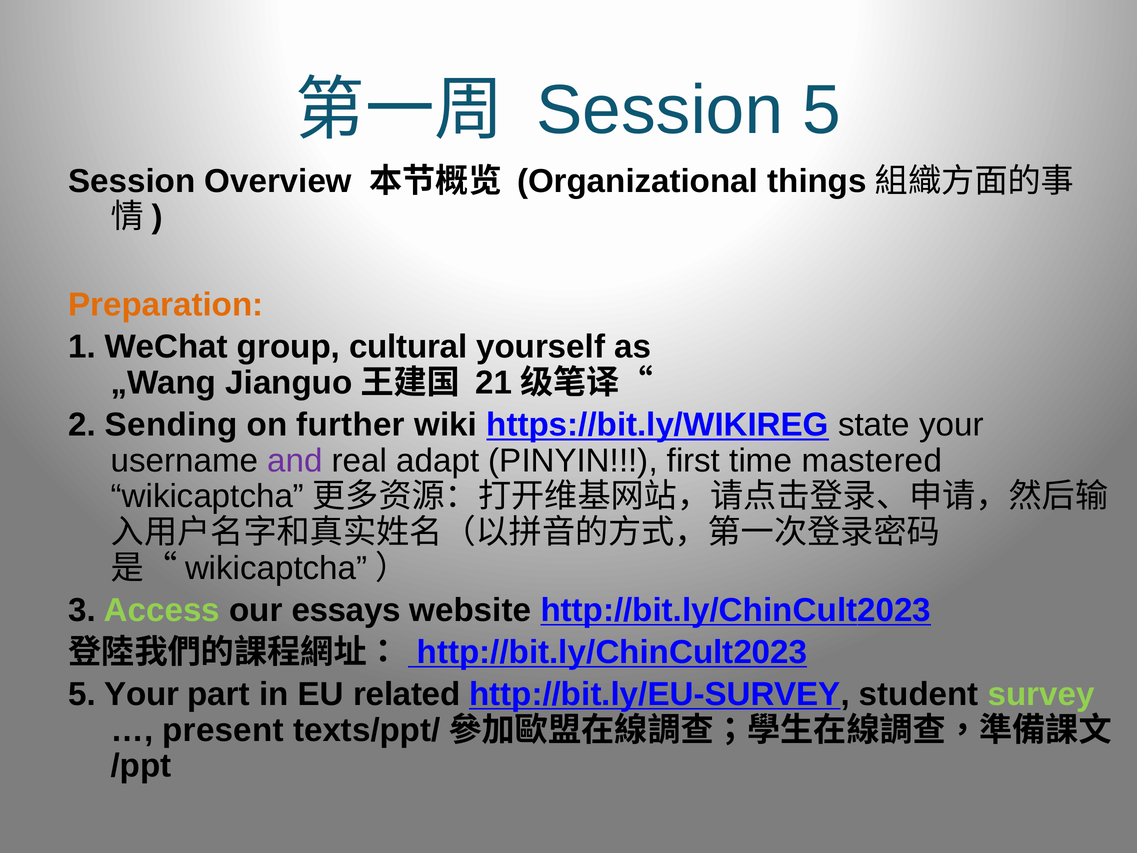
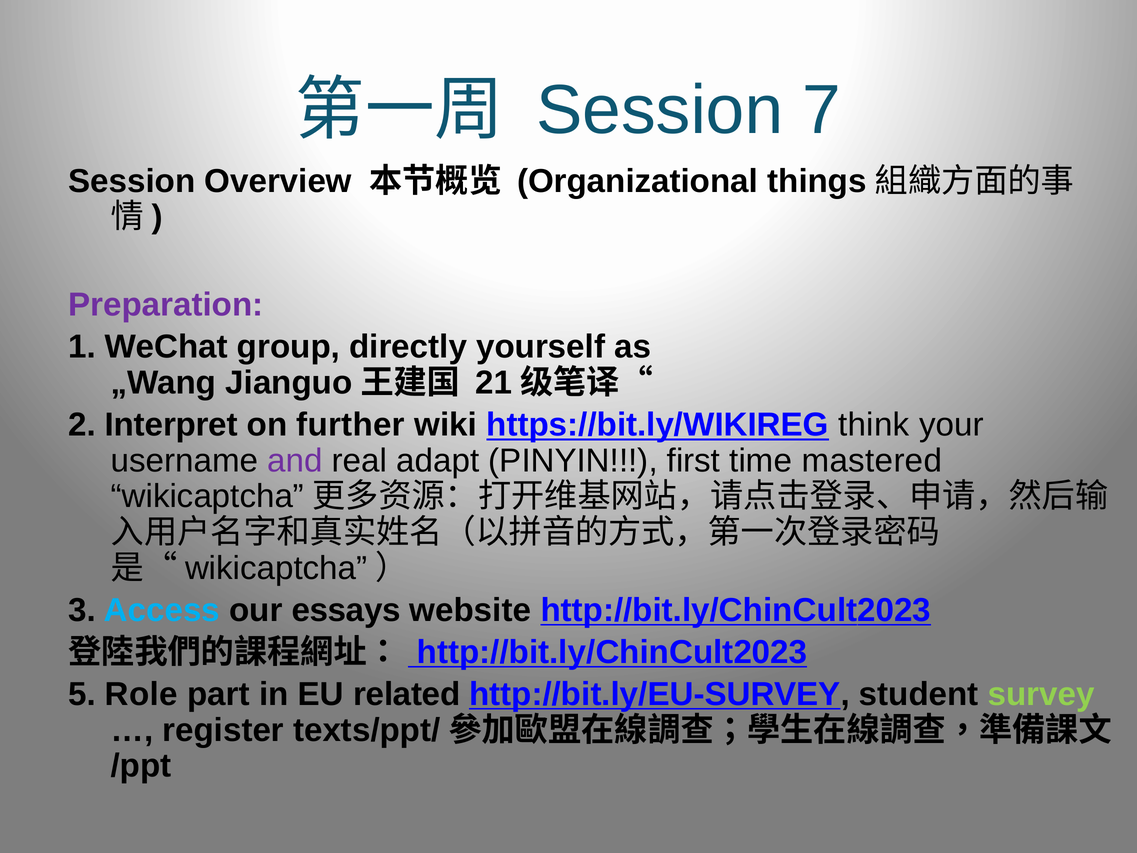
Session 5: 5 -> 7 (822, 110)
Preparation colour: orange -> purple (166, 305)
cultural: cultural -> directly (408, 347)
Sending: Sending -> Interpret (171, 425)
state: state -> think (874, 425)
Access colour: light green -> light blue (162, 610)
5 Your: Your -> Role (141, 694)
present: present -> register (223, 730)
